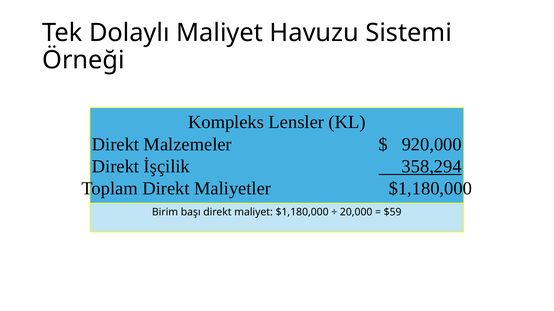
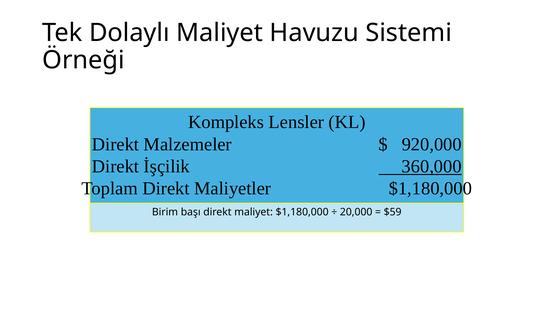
358,294: 358,294 -> 360,000 (432, 167)
